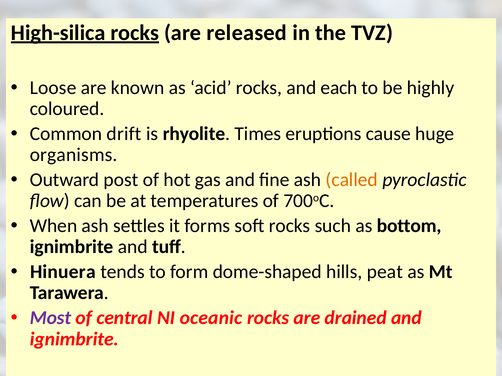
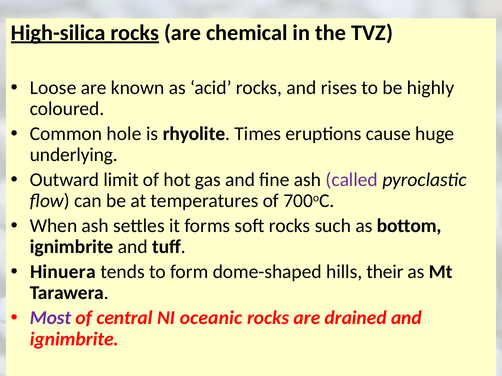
released: released -> chemical (247, 33)
each: each -> rises (339, 88)
drift: drift -> hole (124, 134)
organisms: organisms -> underlying (74, 155)
post: post -> limit (121, 180)
called colour: orange -> purple (352, 180)
peat: peat -> their (385, 272)
